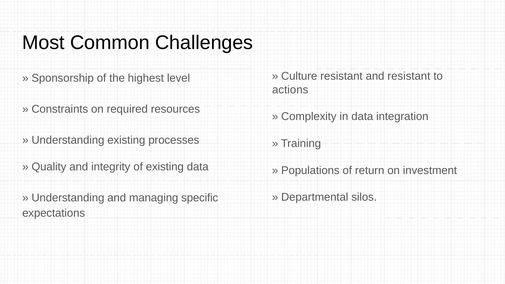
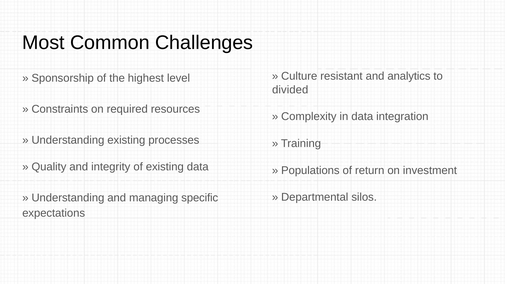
and resistant: resistant -> analytics (409, 76)
actions: actions -> divided (290, 90)
